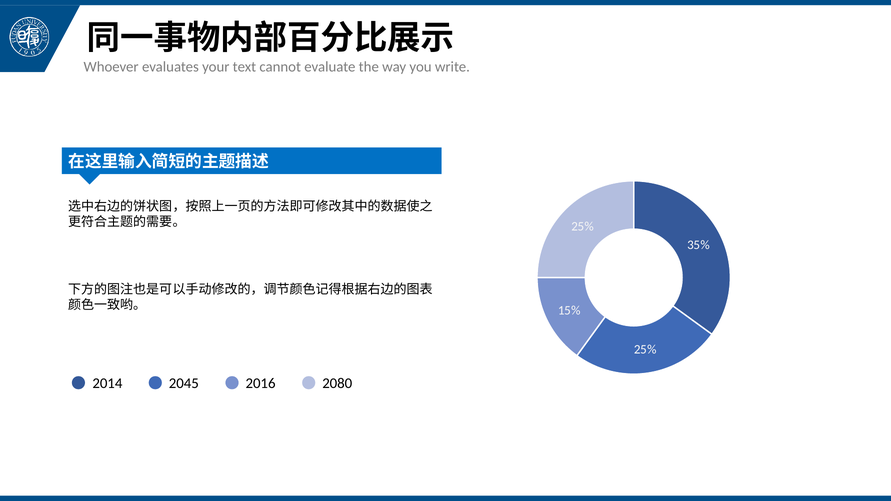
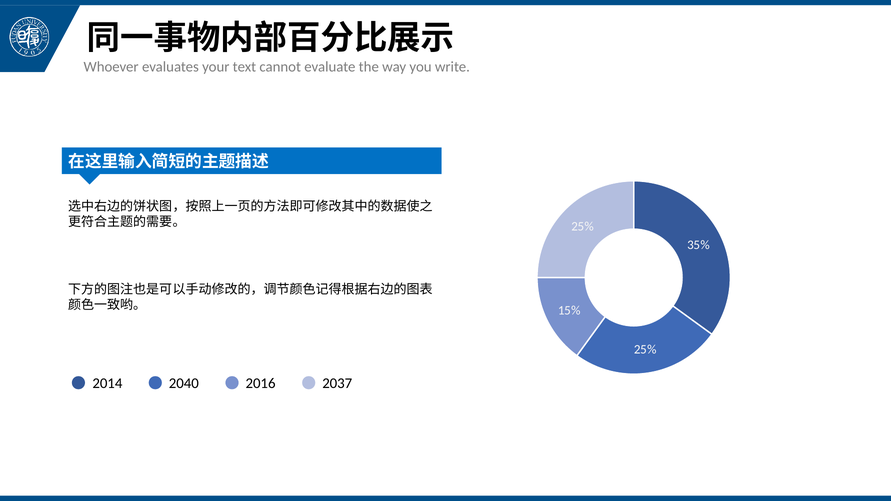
2045: 2045 -> 2040 (184, 384)
2080: 2080 -> 2037 (337, 384)
